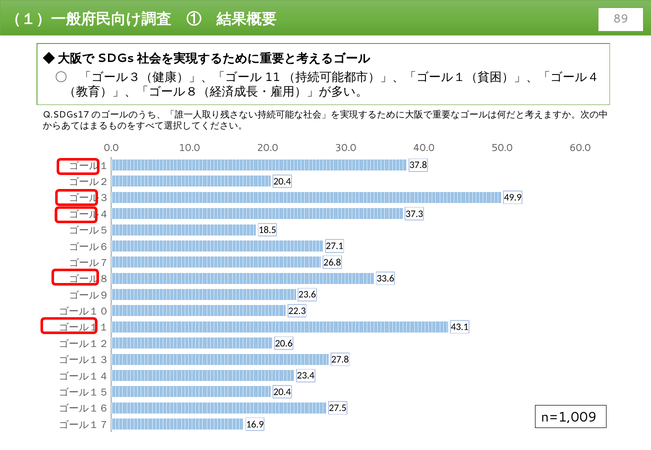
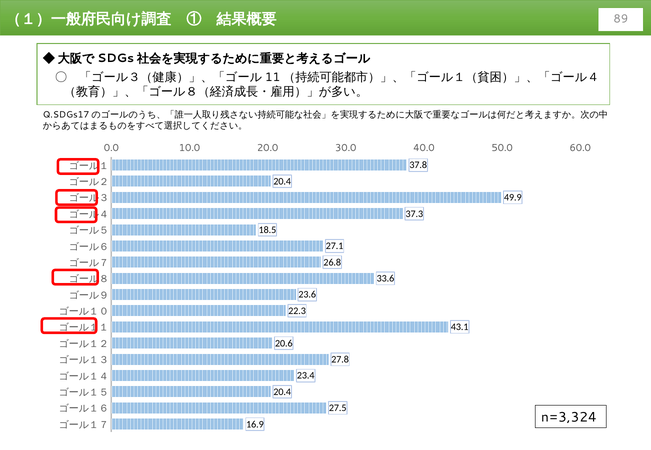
n=1,009: n=1,009 -> n=3,324 (569, 418)
